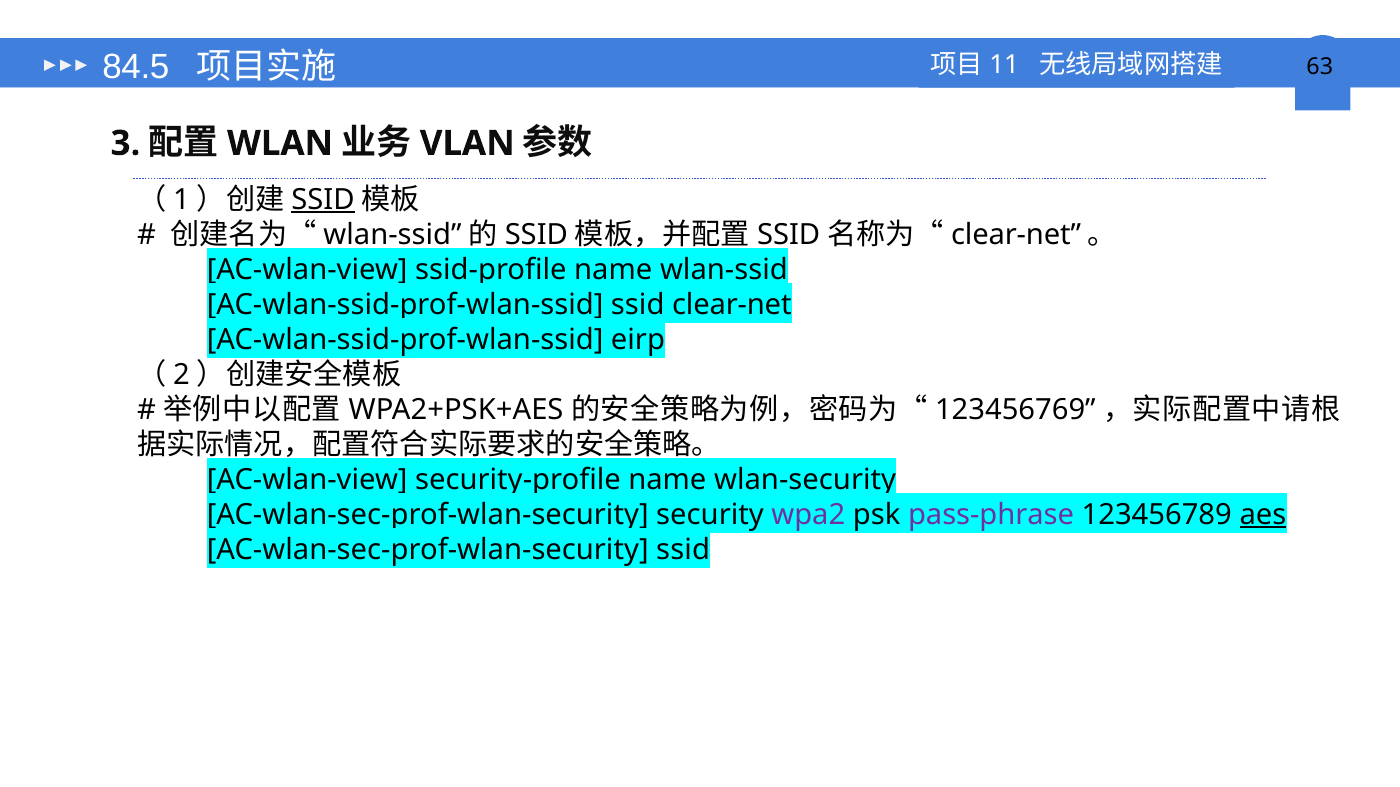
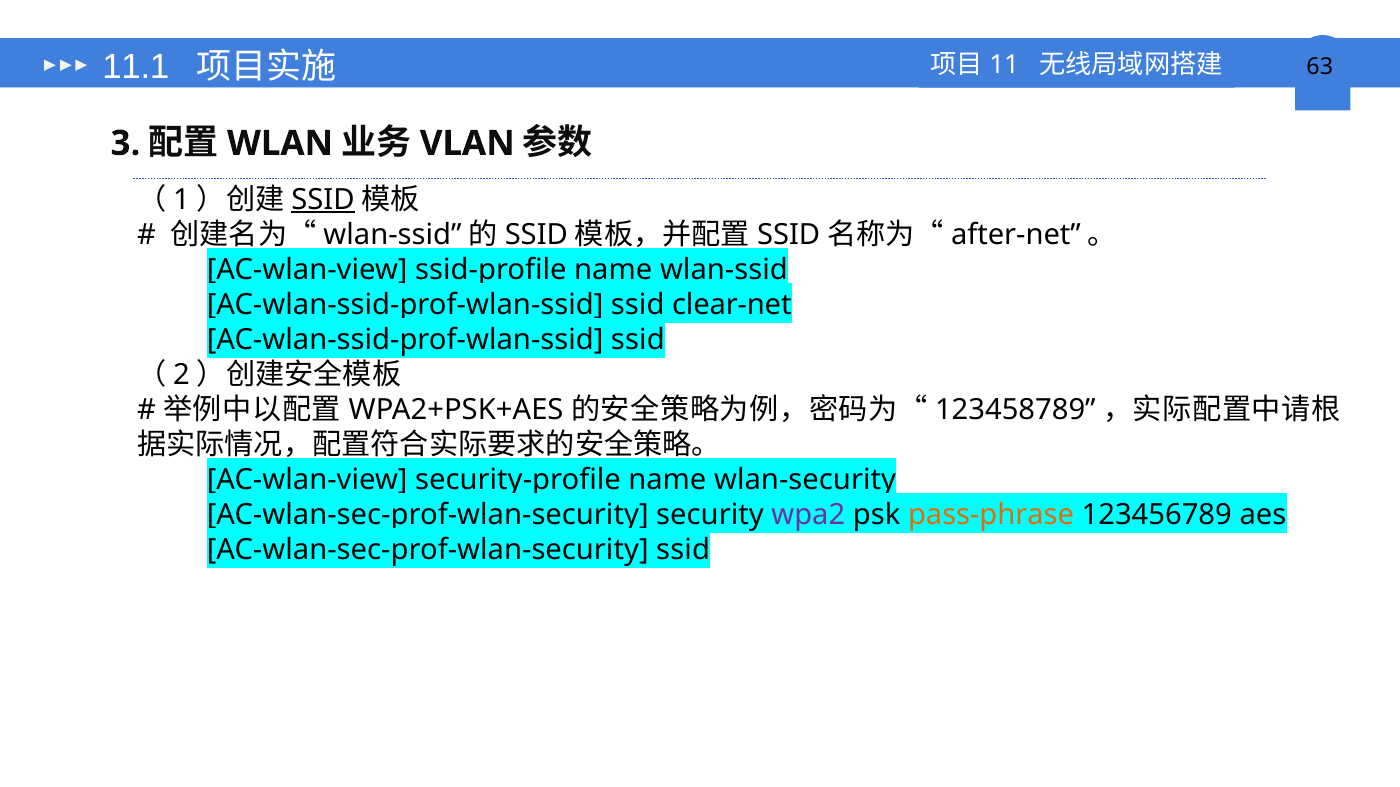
84.5: 84.5 -> 11.1 (136, 67)
clear-net: clear-net -> after-net (1016, 235)
eirp: eirp -> ssid (638, 340)
123456769: 123456769 -> 123458789 (1015, 410)
pass-phrase colour: purple -> orange (991, 515)
aes underline: present -> none (1263, 515)
